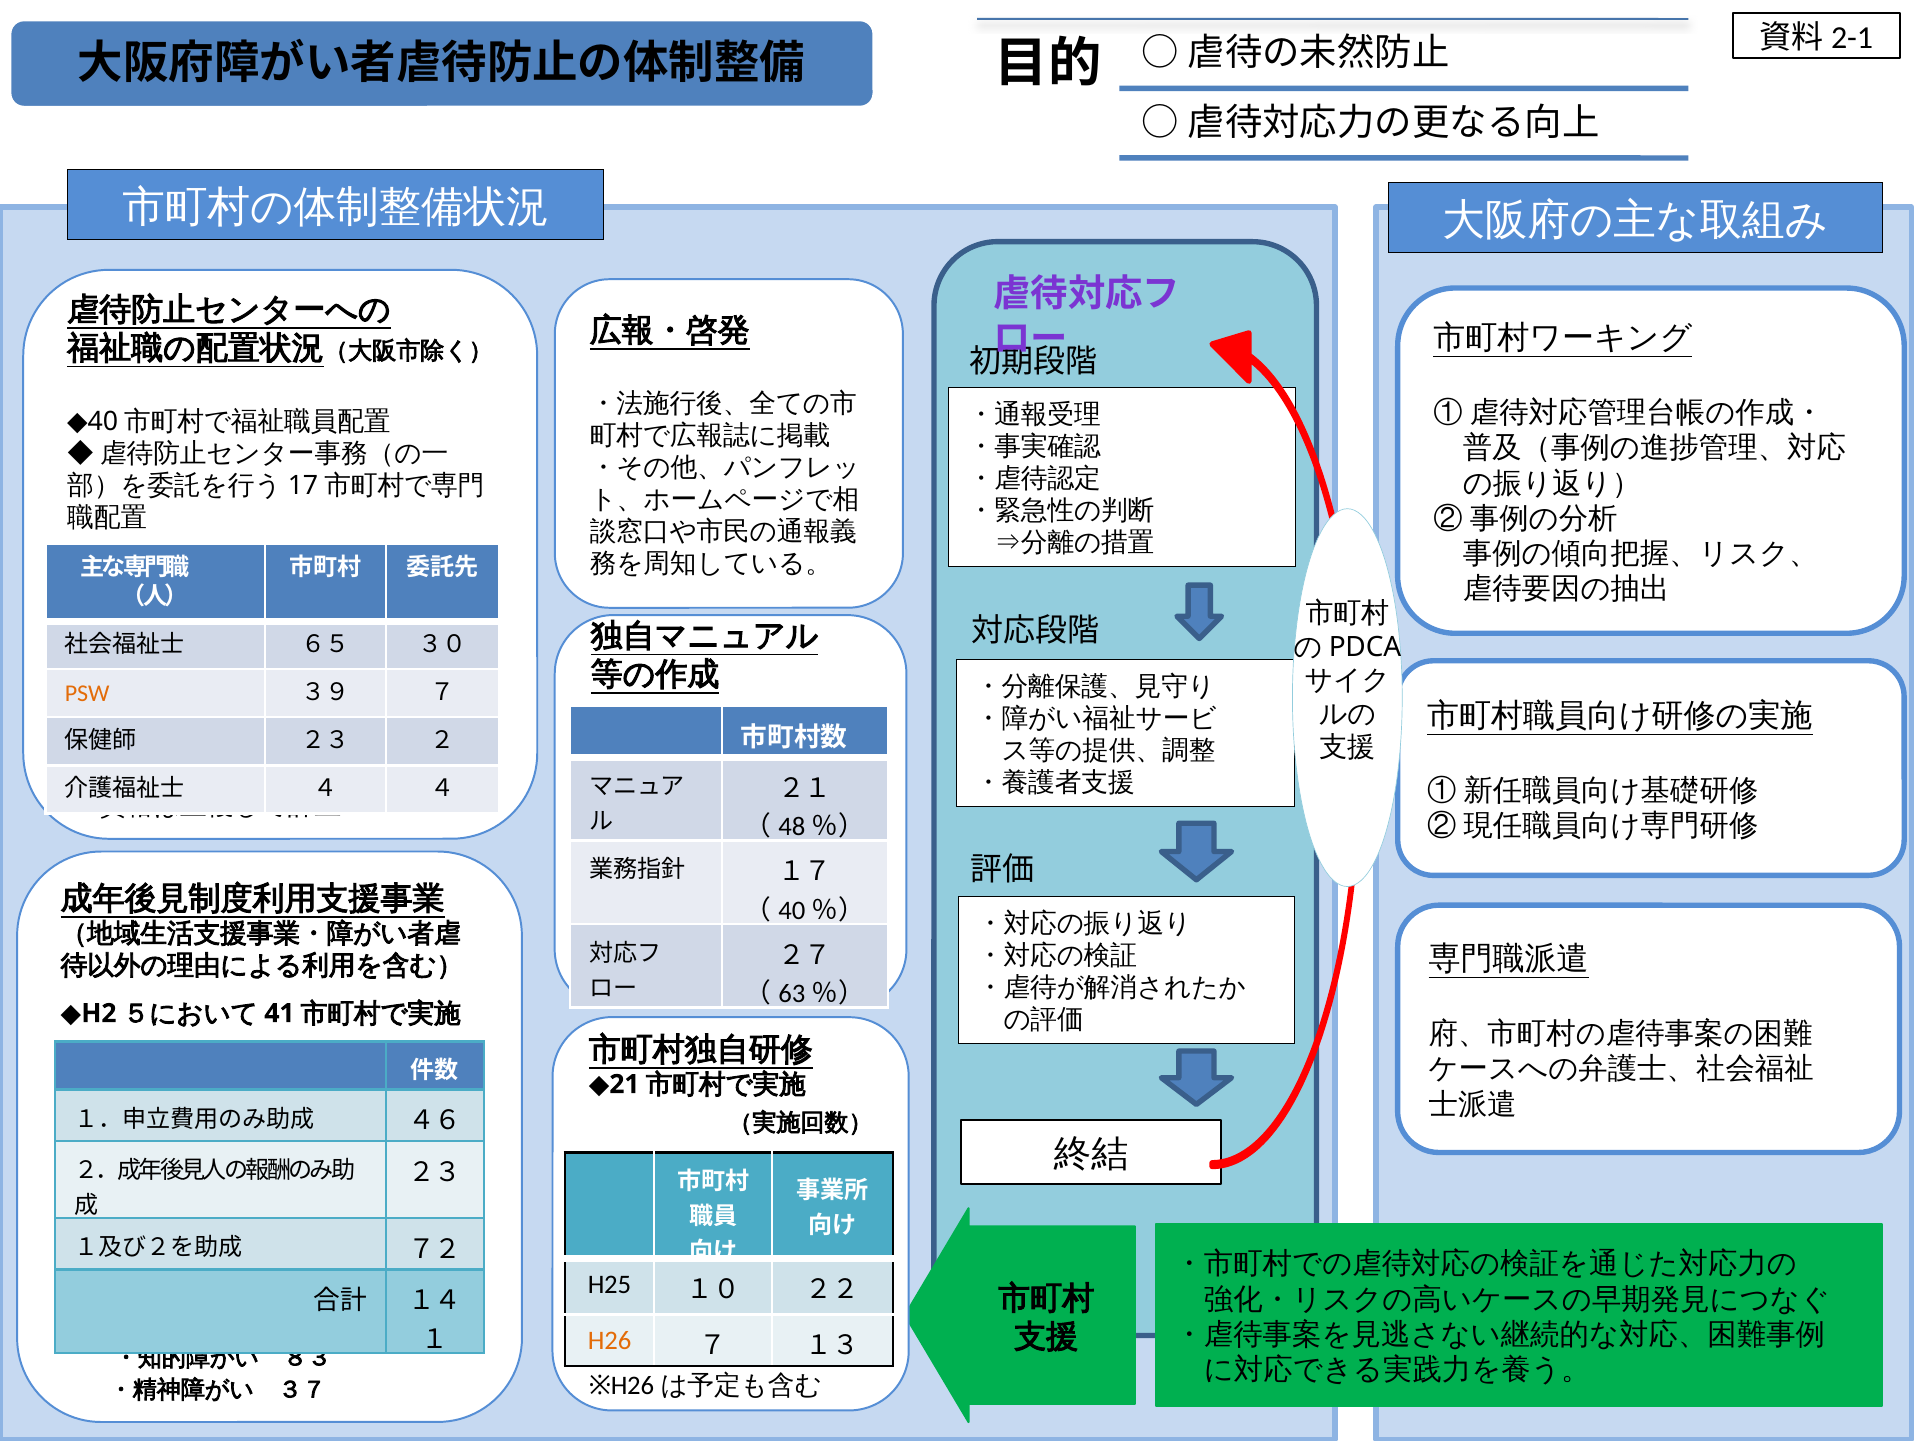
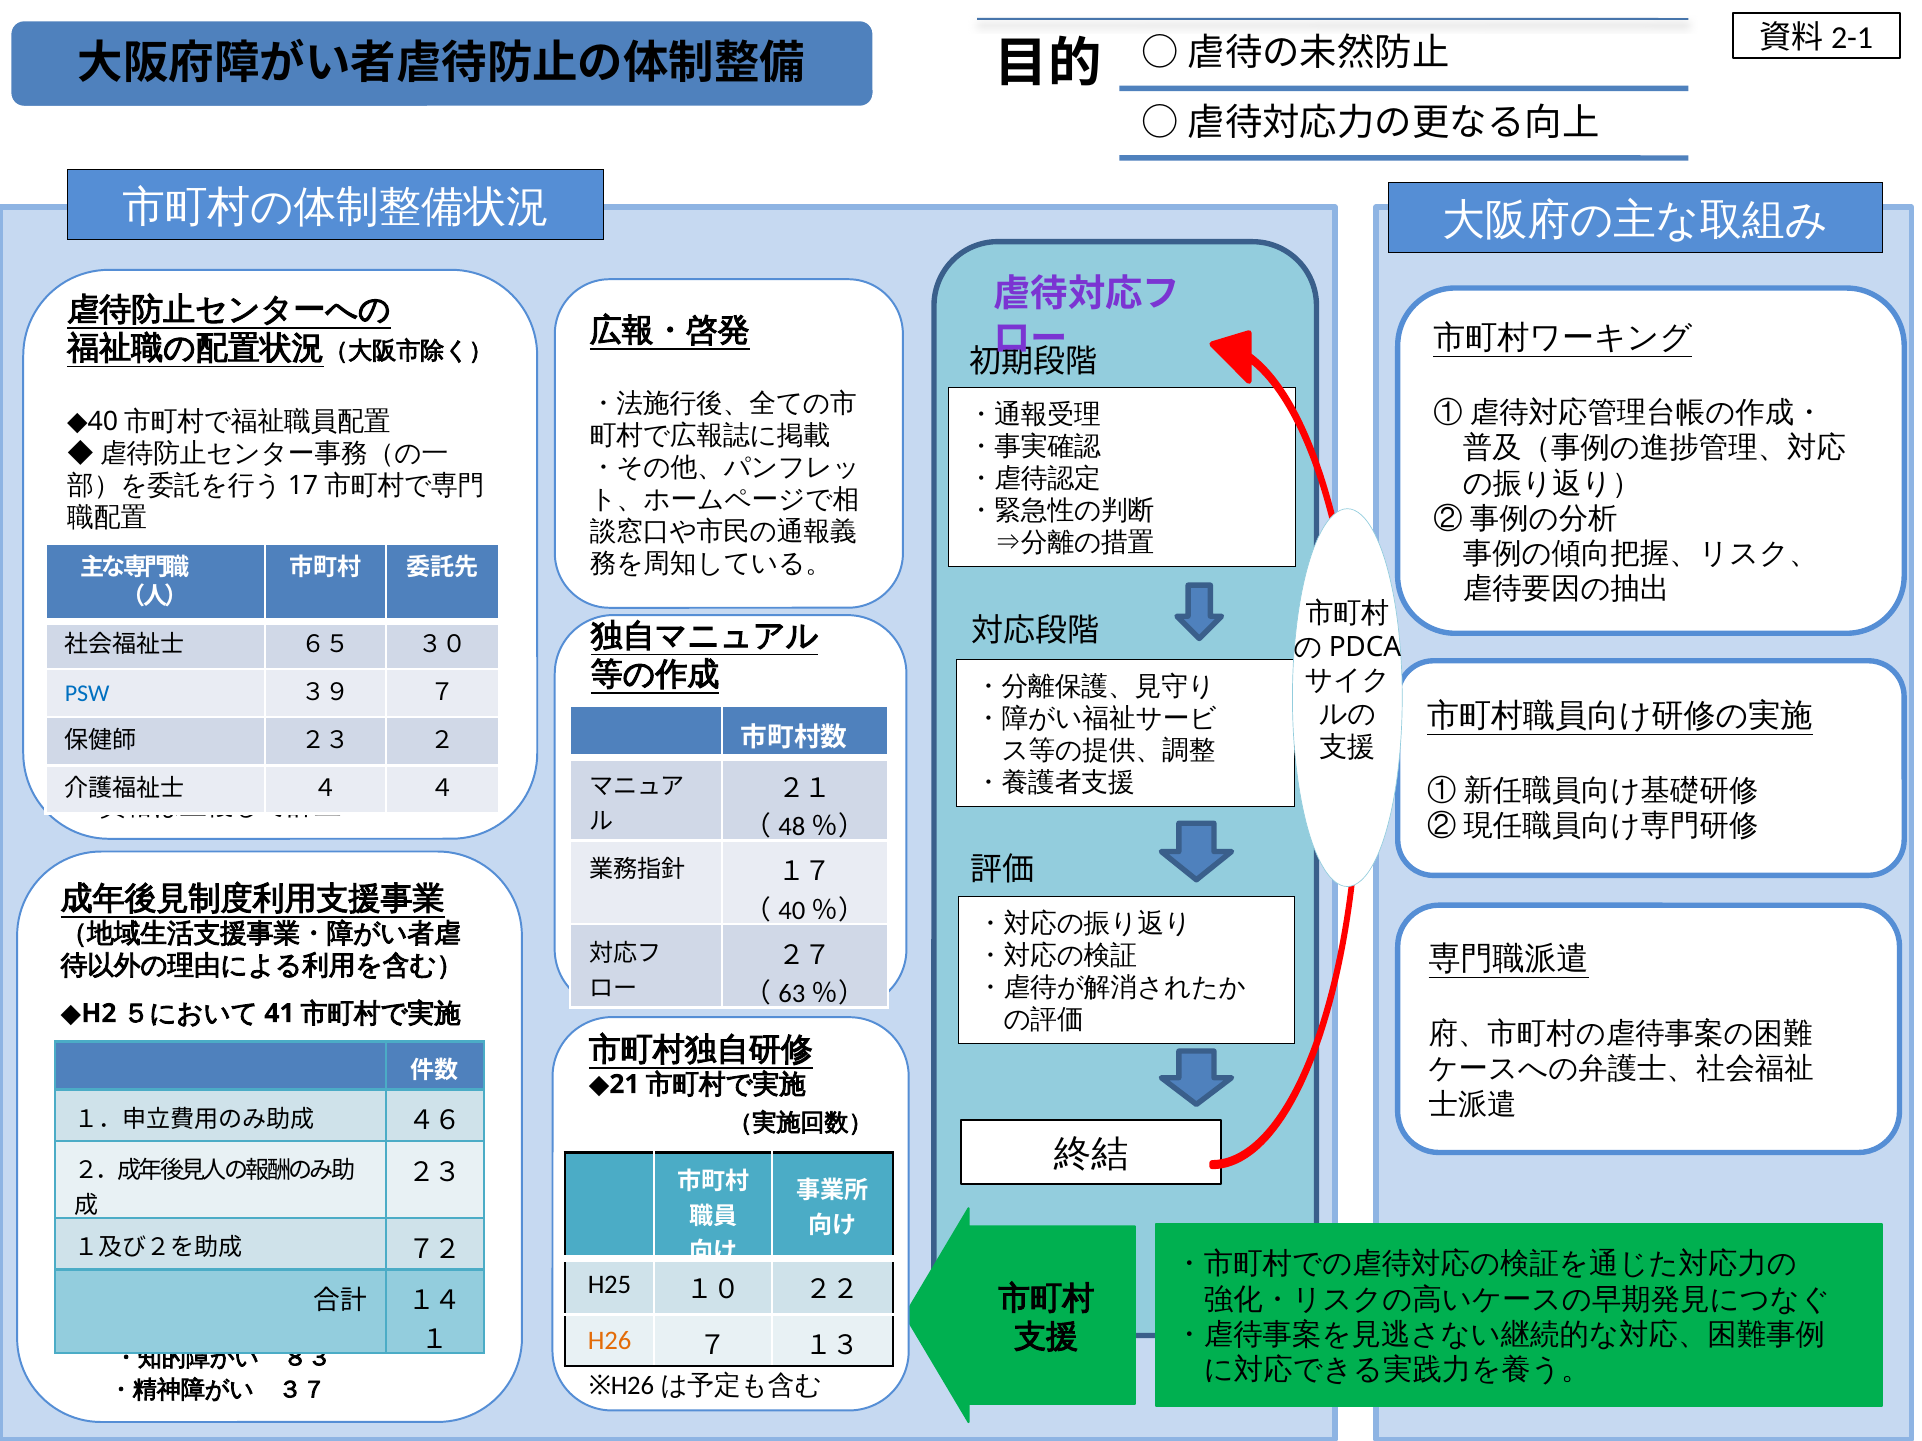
PSW colour: orange -> blue (87, 694)
